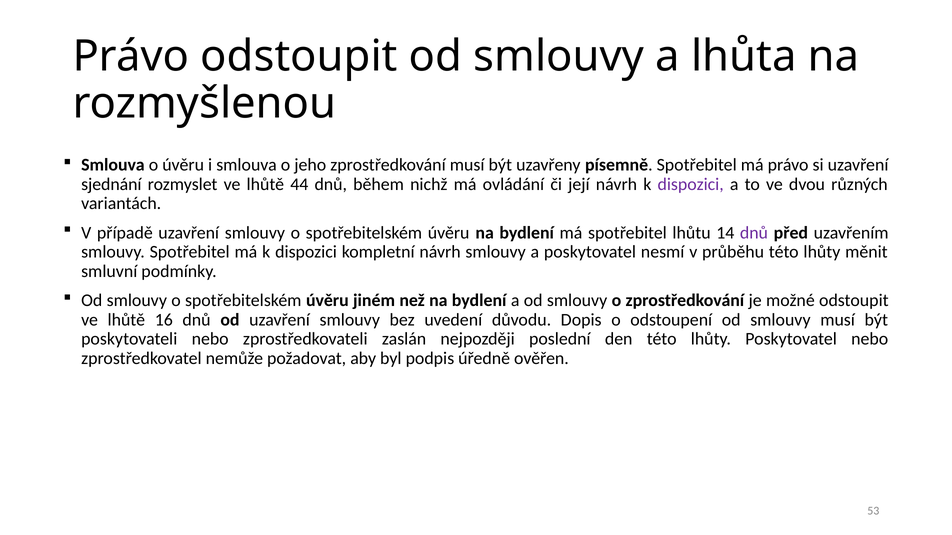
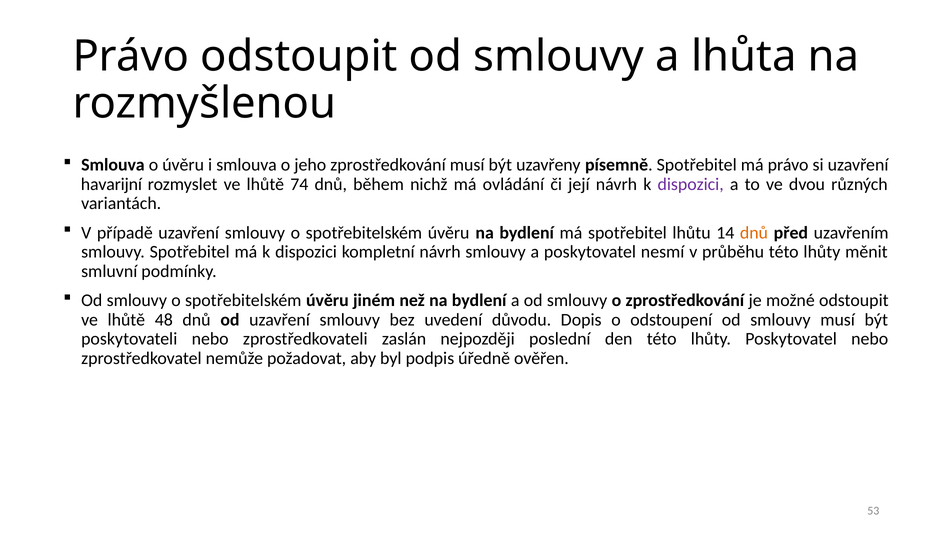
sjednání: sjednání -> havarijní (111, 184)
44: 44 -> 74 (299, 184)
dnů colour: purple -> orange (754, 233)
16: 16 -> 48 (164, 320)
